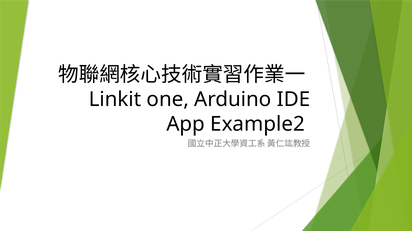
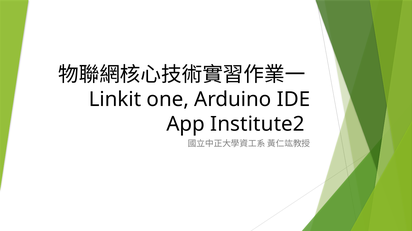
Example2: Example2 -> Institute2 (258, 124)
